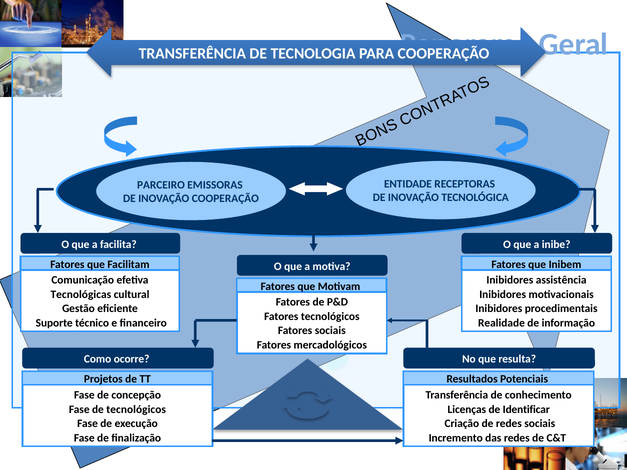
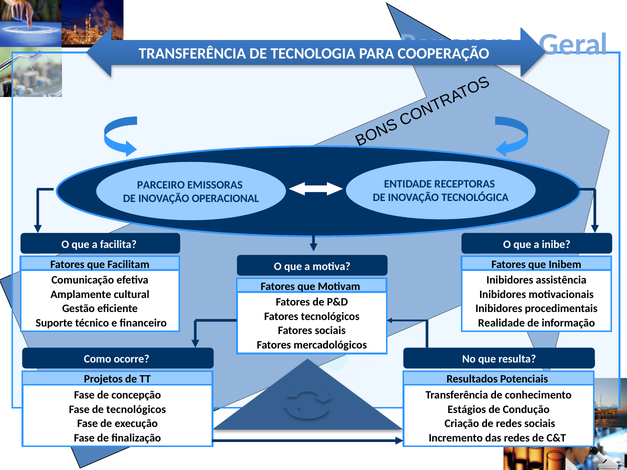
INOVAÇÃO COOPERAÇÃO: COOPERAÇÃO -> OPERACIONAL (225, 199)
Tecnológicas: Tecnológicas -> Amplamente (81, 295)
Licenças: Licenças -> Estágios (467, 409)
Identificar: Identificar -> Condução (526, 409)
